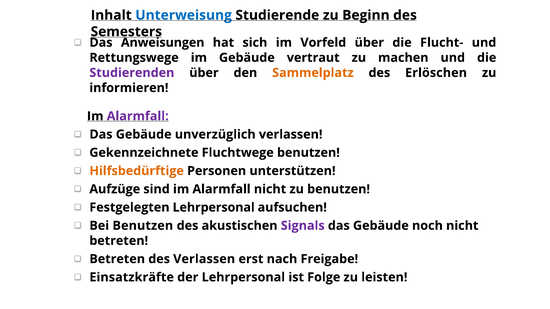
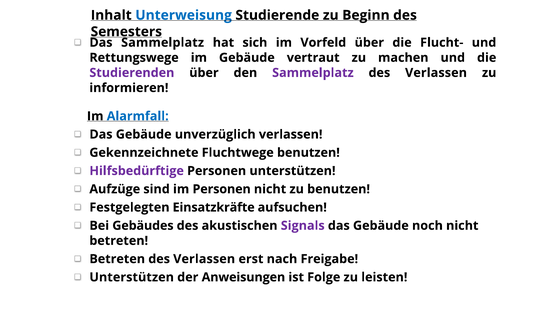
Das Anweisungen: Anweisungen -> Sammelplatz (163, 43)
Sammelplatz colour: orange -> purple (313, 73)
Erlöschen: Erlöschen -> Verlassen (436, 73)
Alarmfall colour: purple -> blue (138, 116)
Hilfsbedürftige colour: orange -> purple (137, 171)
sind im Alarmfall: Alarmfall -> Personen (222, 189)
Festgelegten Lehrpersonal: Lehrpersonal -> Einsatzkräfte (214, 208)
Bei Benutzen: Benutzen -> Gebäudes (143, 226)
Einsatzkräfte: Einsatzkräfte -> Unterstützen (132, 278)
der Lehrpersonal: Lehrpersonal -> Anweisungen (243, 278)
